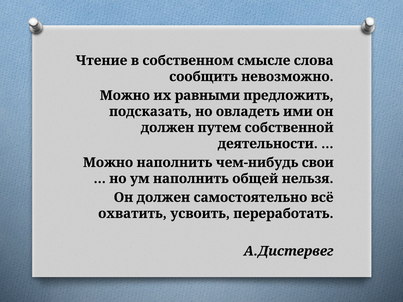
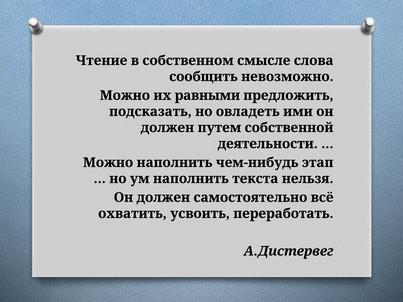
свои: свои -> этап (318, 163)
общей: общей -> текста (255, 179)
